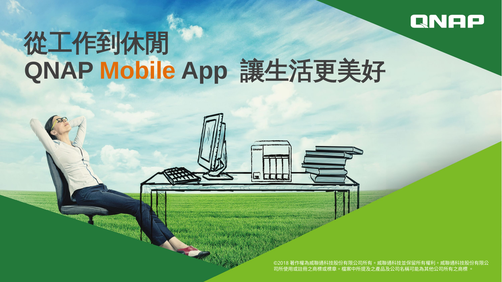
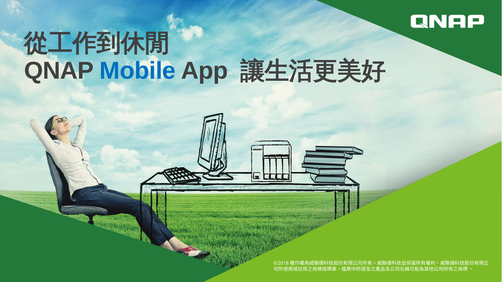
Mobile colour: orange -> blue (138, 71)
